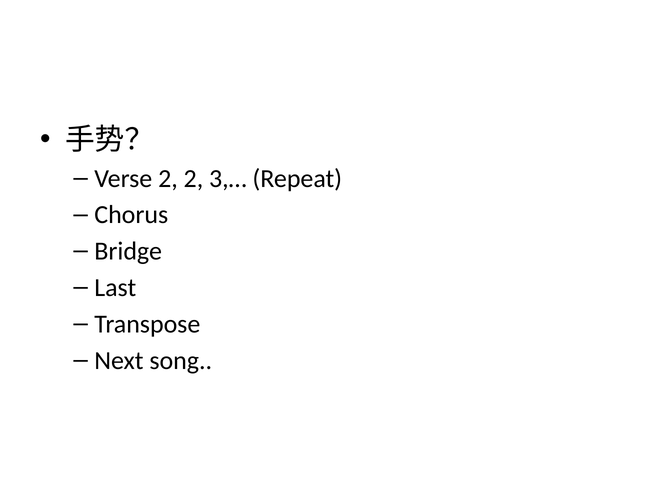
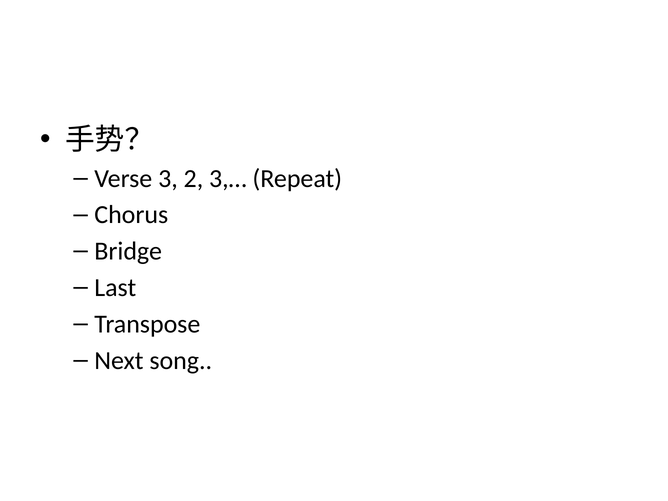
Verse 2: 2 -> 3 (168, 178)
